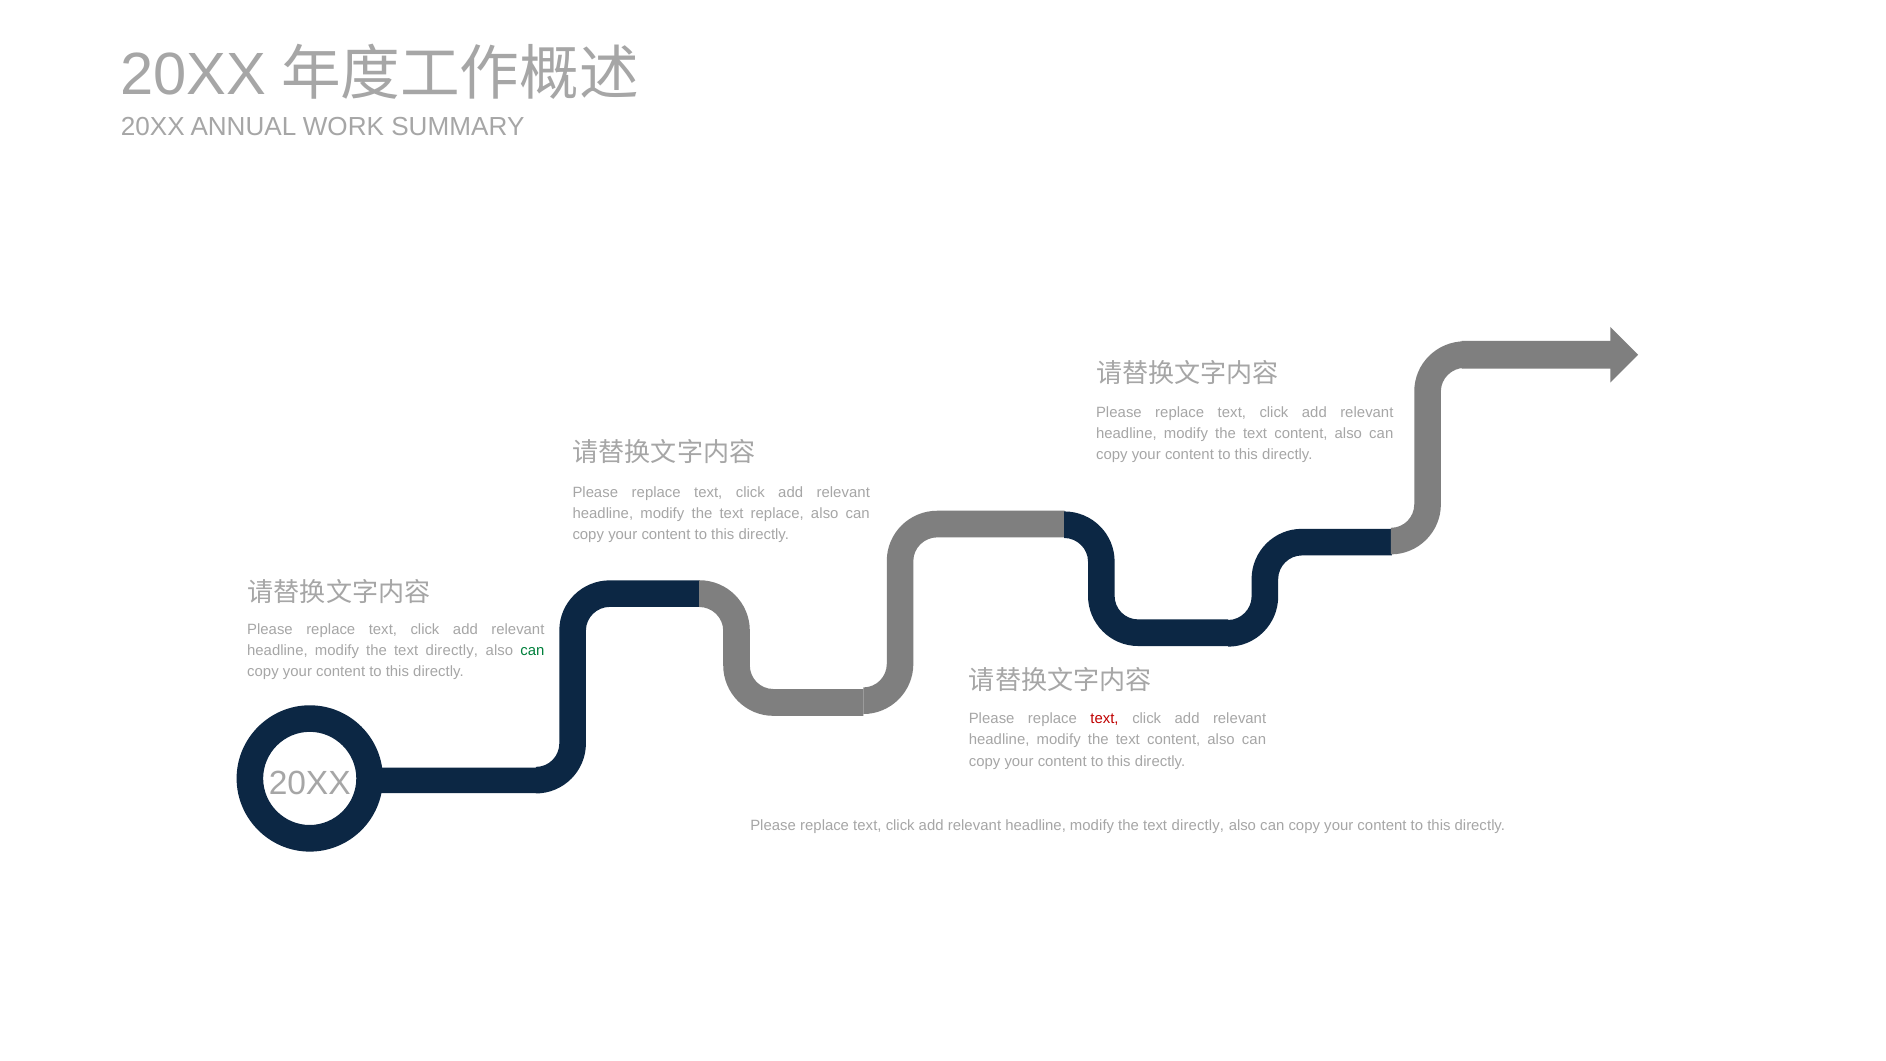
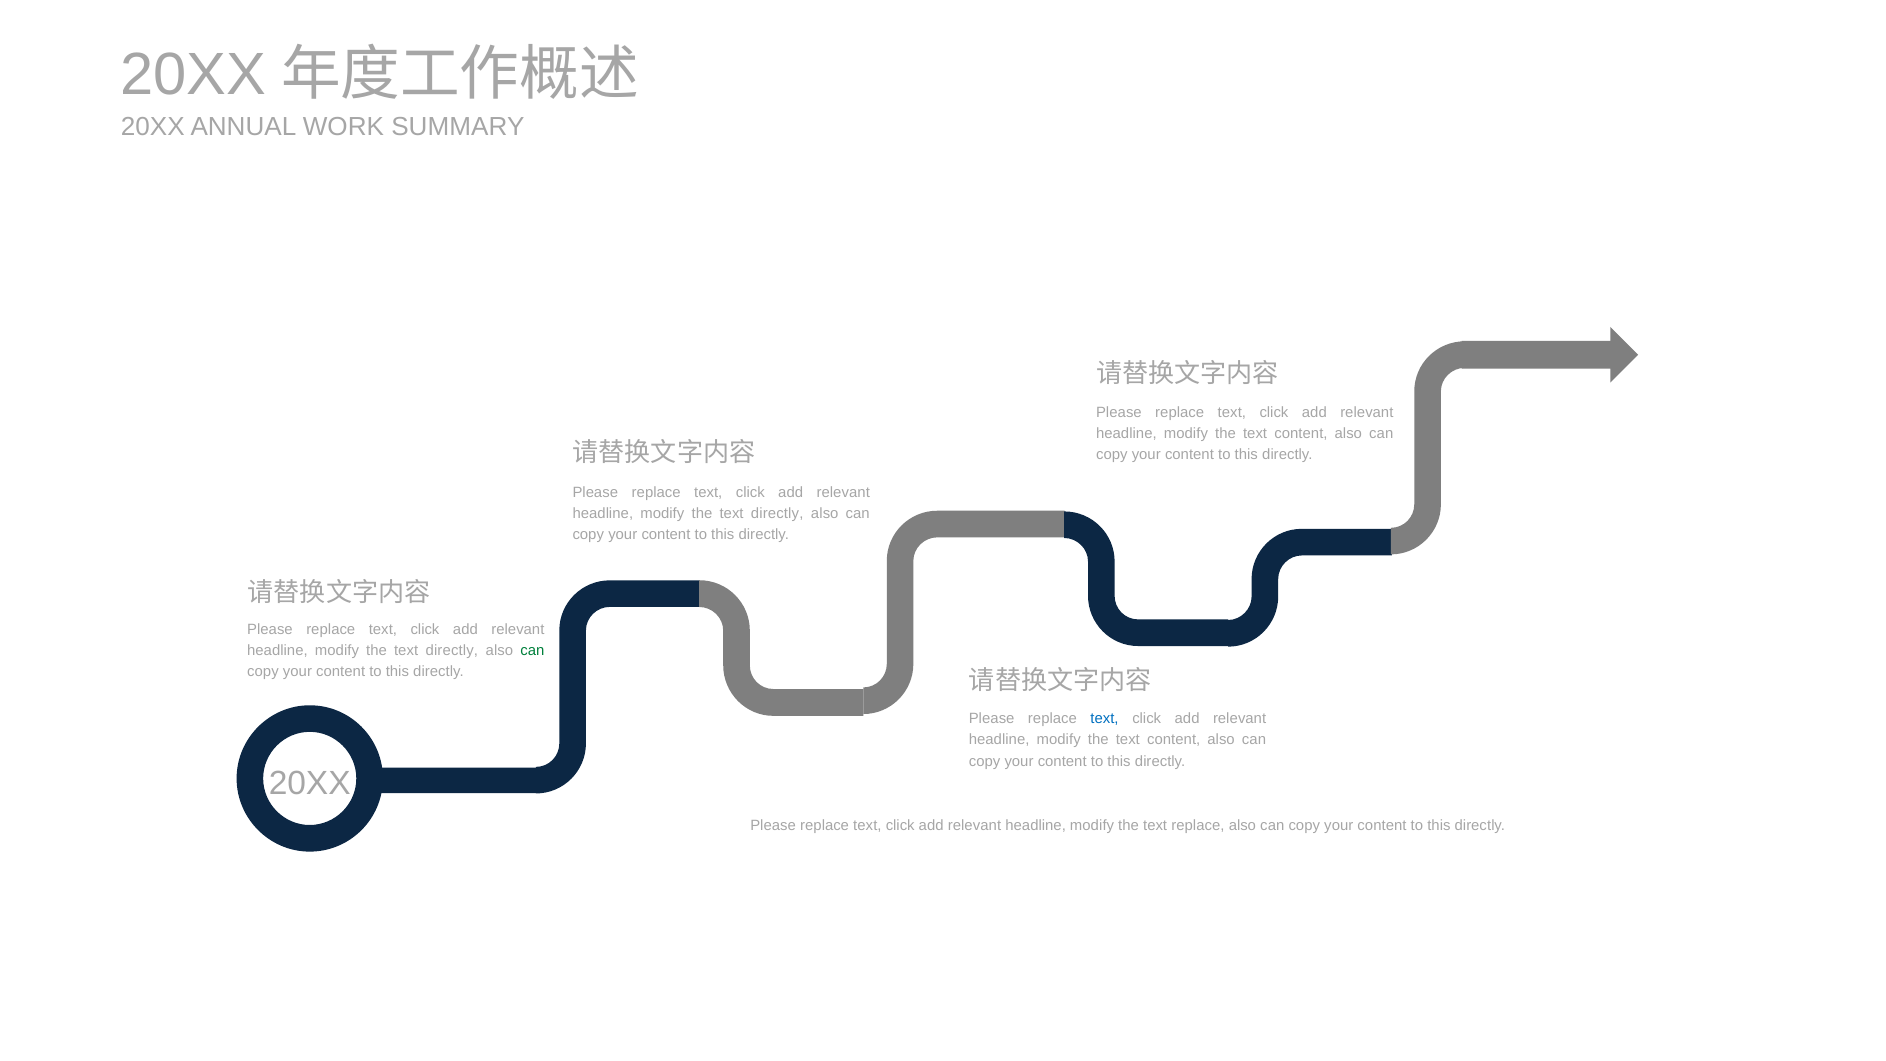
replace: replace -> directly (777, 514)
text colour: red -> blue (1105, 718)
directly: directly -> replace (1198, 826)
